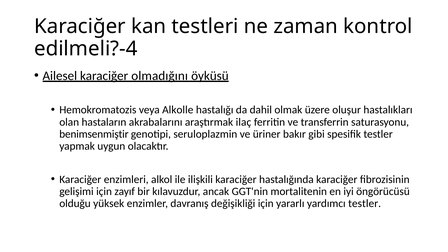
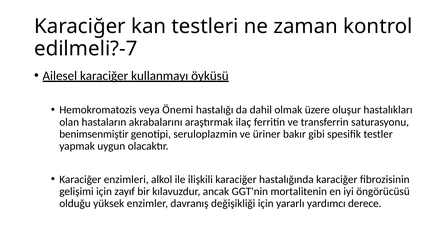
edilmeli?-4: edilmeli?-4 -> edilmeli?-7 (86, 49)
olmadığını: olmadığını -> kullanmayı (160, 76)
Alkolle: Alkolle -> Önemi (178, 110)
yardımcı testler: testler -> derece (365, 204)
